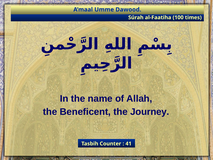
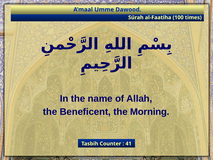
Journey: Journey -> Morning (150, 112)
